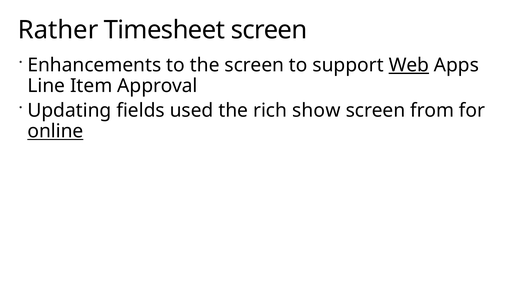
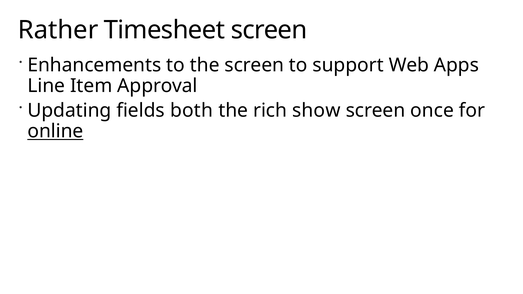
Web underline: present -> none (409, 65)
used: used -> both (191, 111)
from: from -> once (432, 111)
